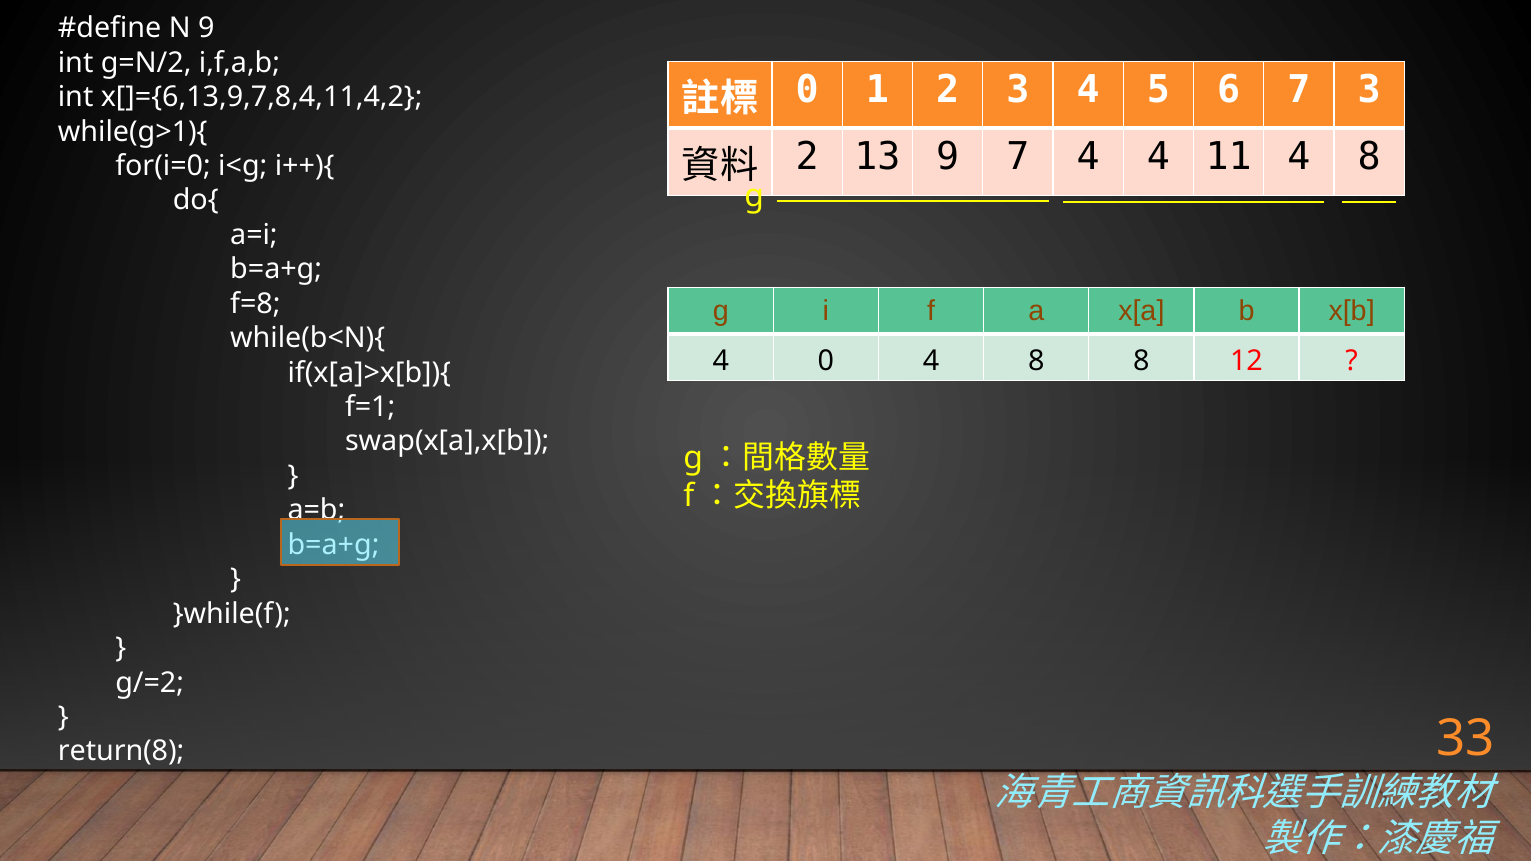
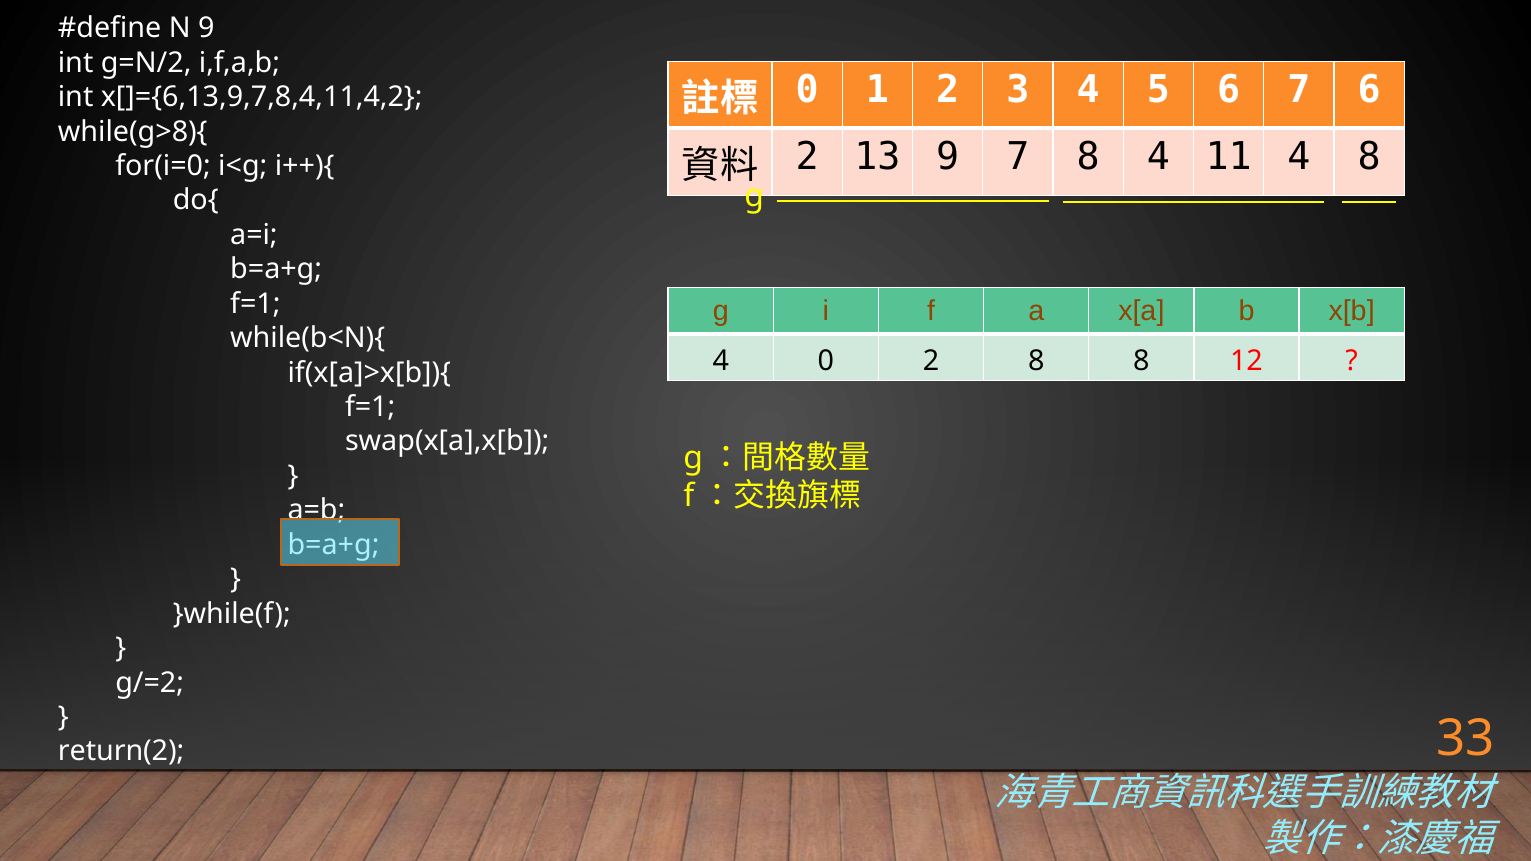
7 3: 3 -> 6 (1369, 90)
while(g>1){: while(g>1){ -> while(g>8){ (133, 132)
7 4: 4 -> 8 (1088, 157)
f=8: f=8 -> f=1 (255, 304)
0 4: 4 -> 2 (931, 361)
return(8: return(8 -> return(2 (121, 752)
